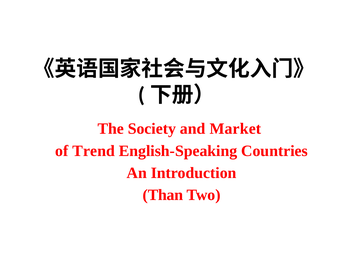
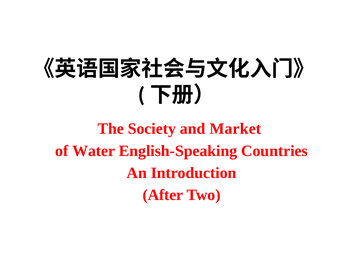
Trend: Trend -> Water (94, 151)
Than: Than -> After (163, 195)
